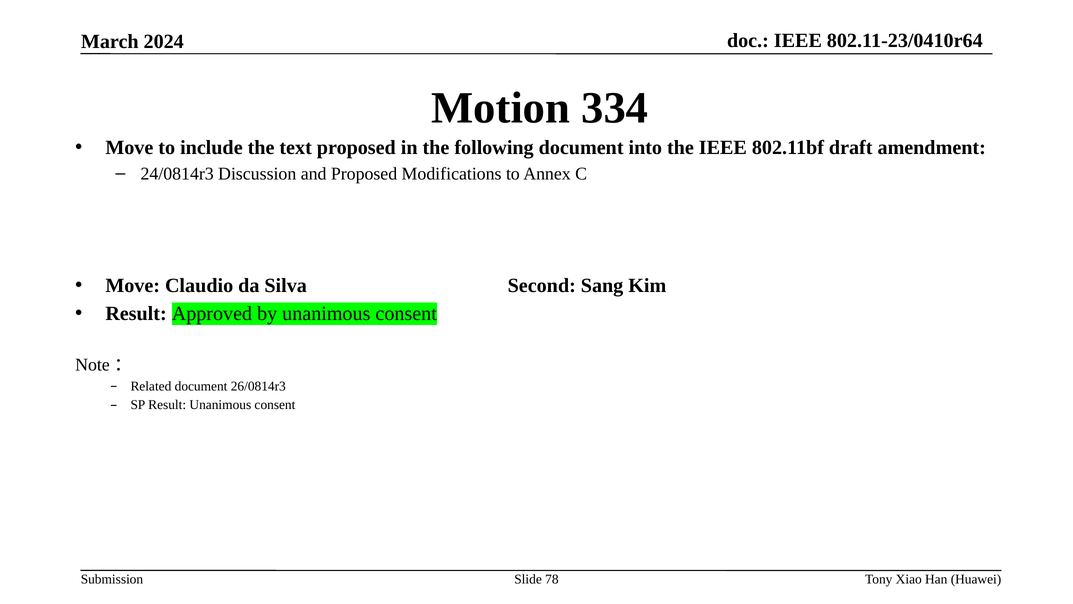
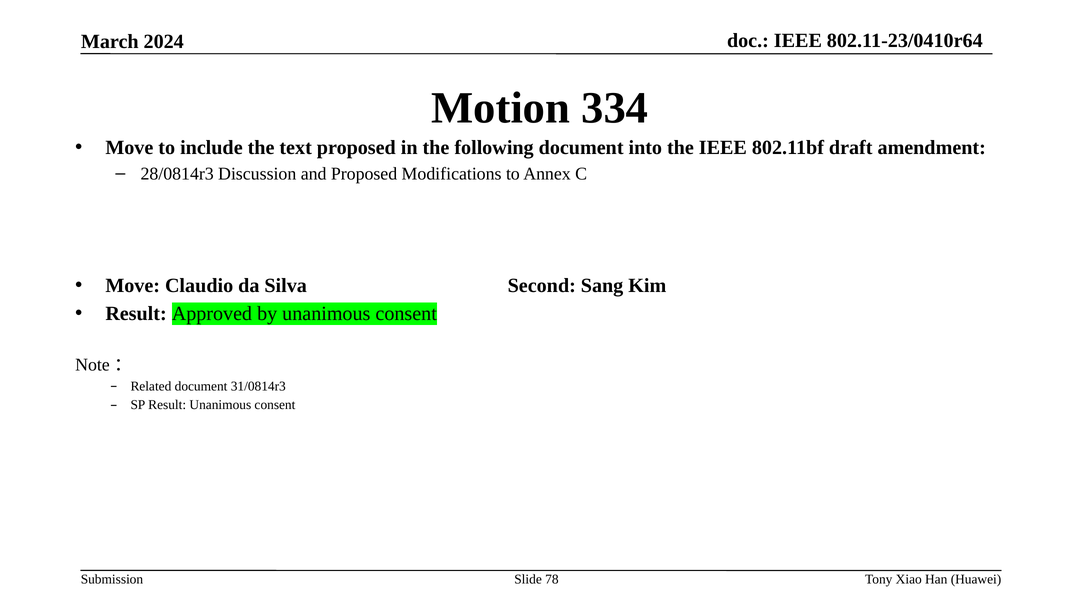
24/0814r3: 24/0814r3 -> 28/0814r3 (177, 174)
26/0814r3: 26/0814r3 -> 31/0814r3 (258, 386)
